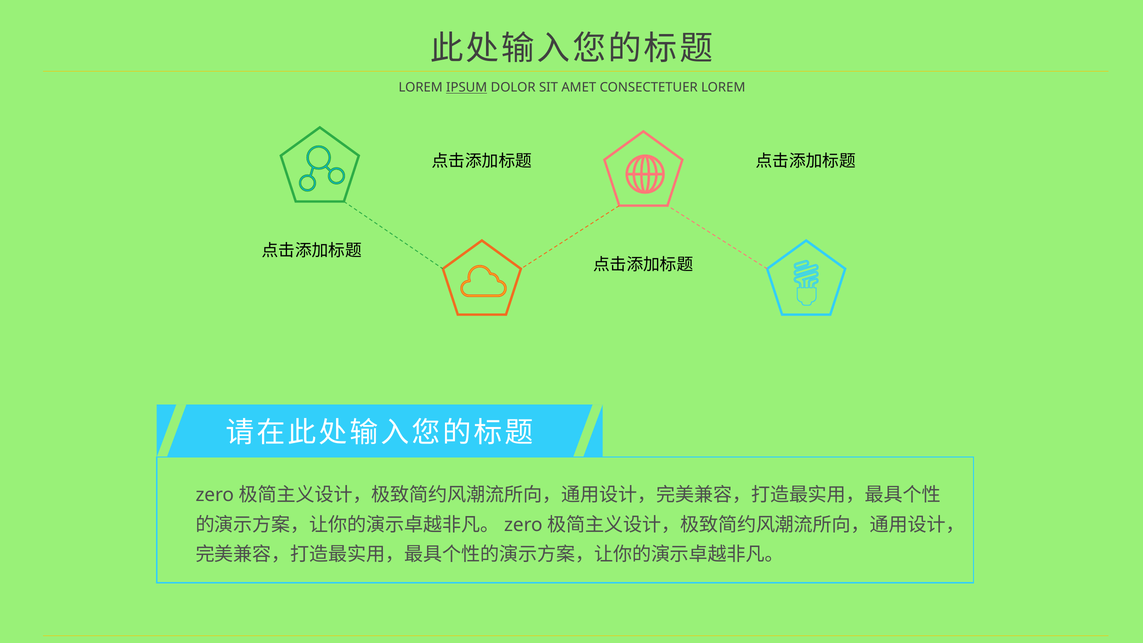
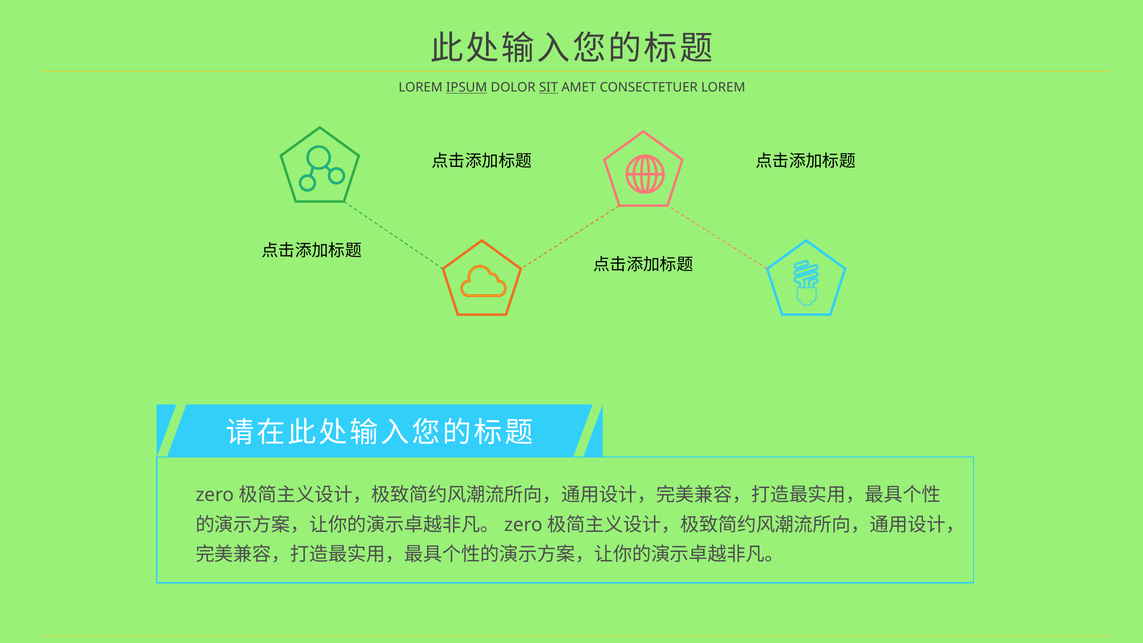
SIT underline: none -> present (549, 88)
